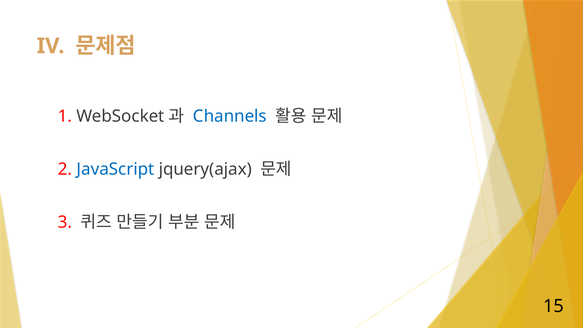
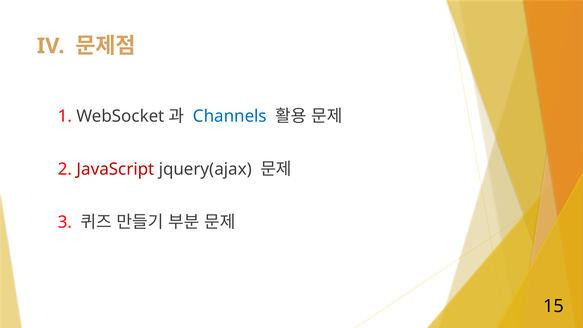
JavaScript colour: blue -> red (115, 169)
